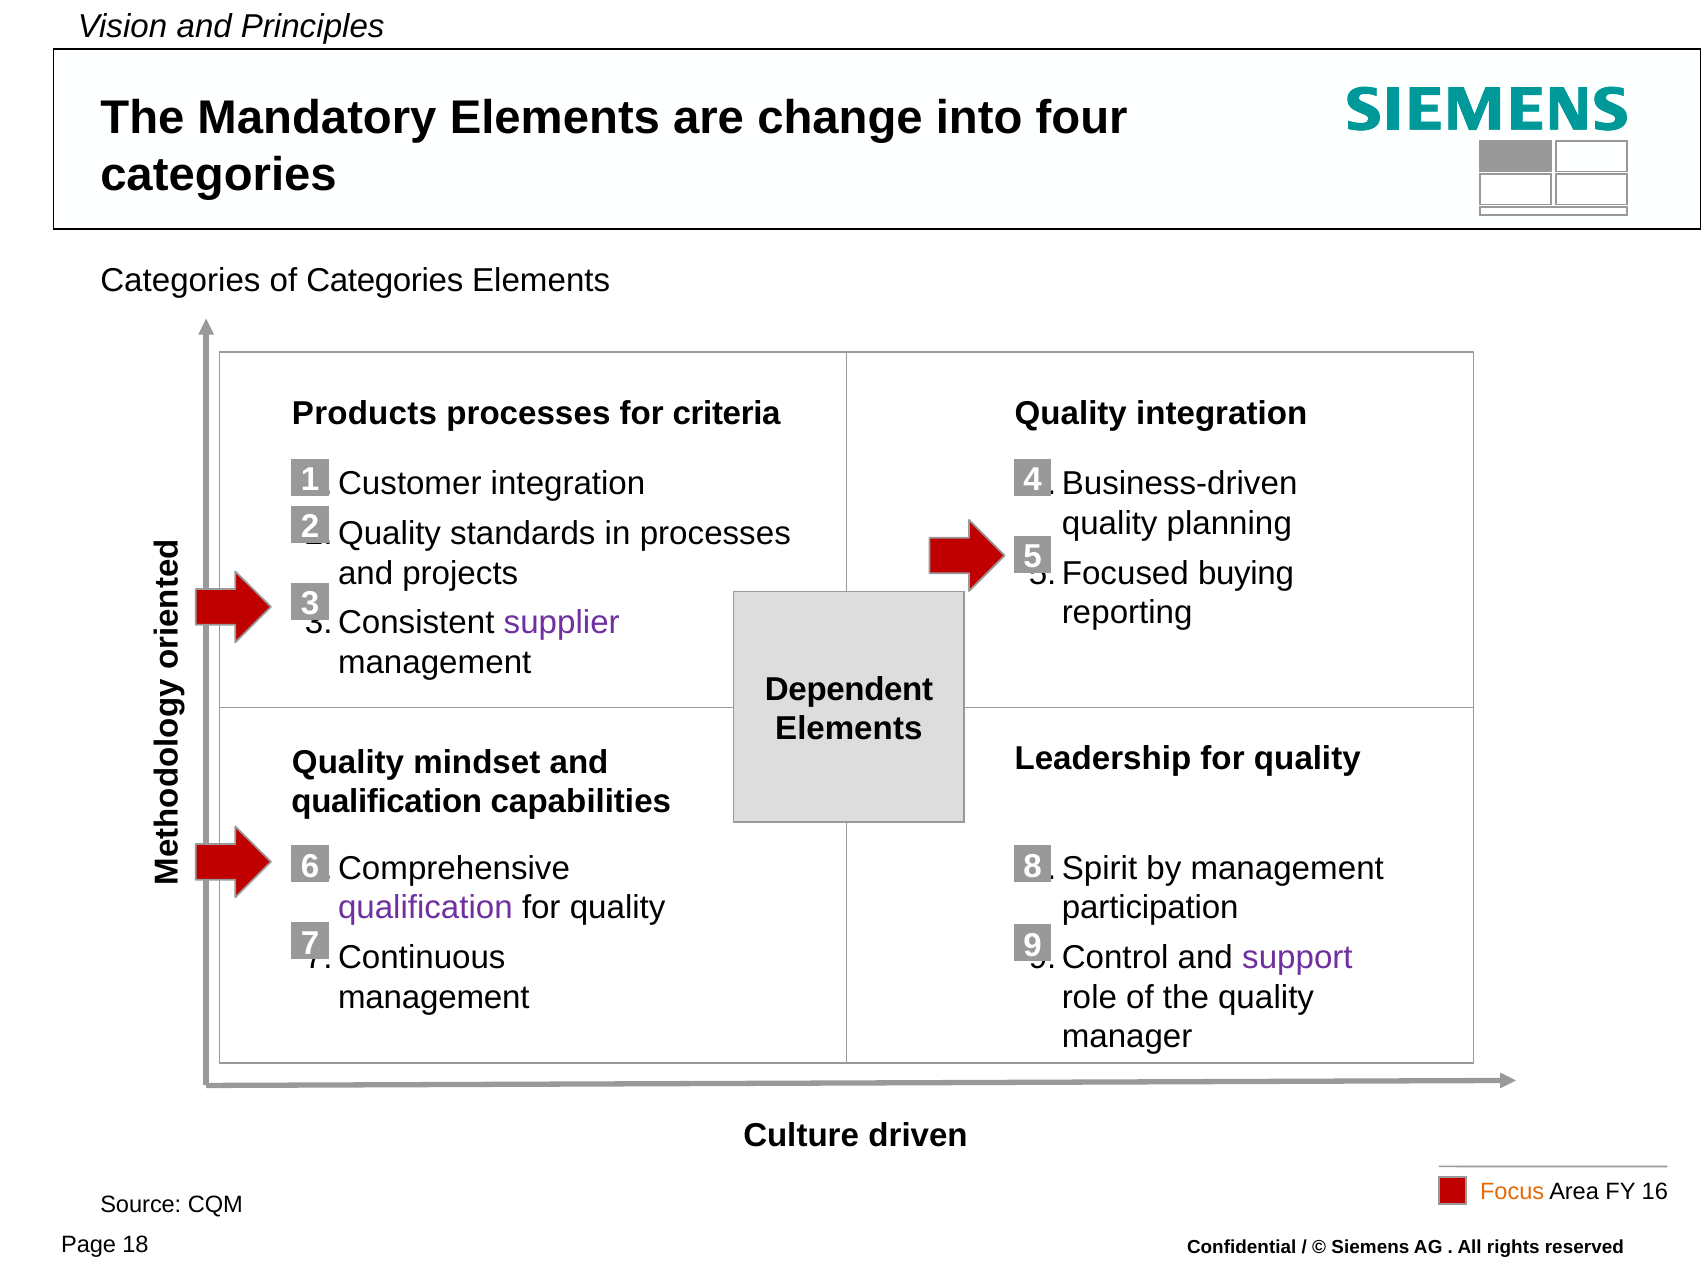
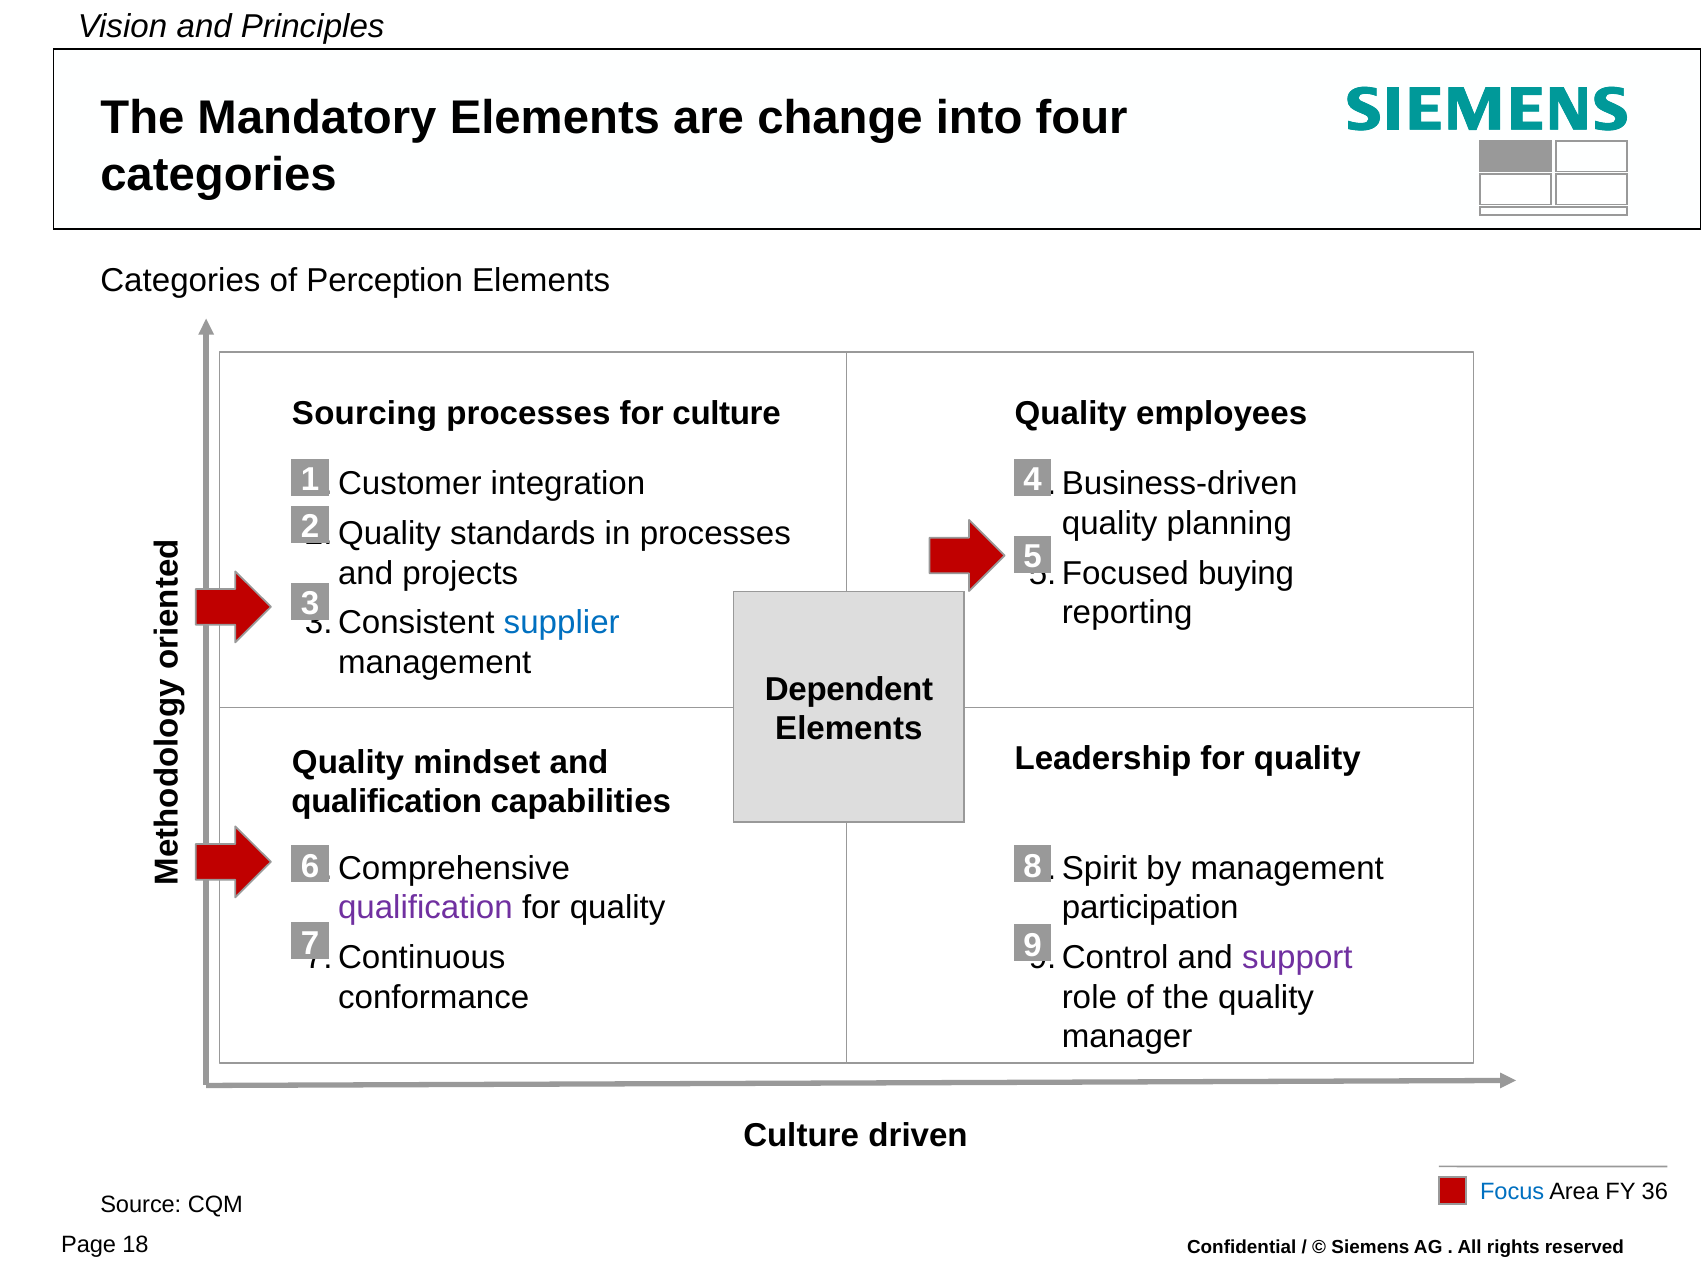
of Categories: Categories -> Perception (385, 281)
Products: Products -> Sourcing (364, 414)
for criteria: criteria -> culture (727, 414)
Quality integration: integration -> employees (1222, 414)
supplier colour: purple -> blue (562, 623)
management: management -> conformance (434, 998)
Focus colour: orange -> blue (1512, 1193)
16: 16 -> 36 (1655, 1193)
